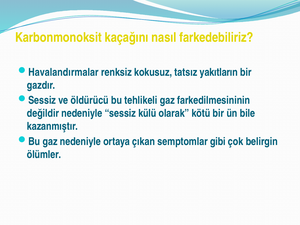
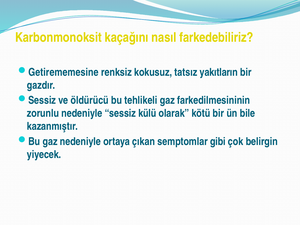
Havalandırmalar: Havalandırmalar -> Getirememesine (63, 72)
değildir: değildir -> zorunlu (43, 113)
ölümler: ölümler -> yiyecek (44, 155)
